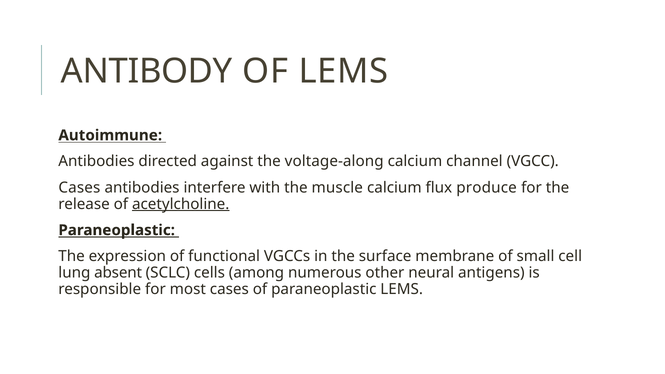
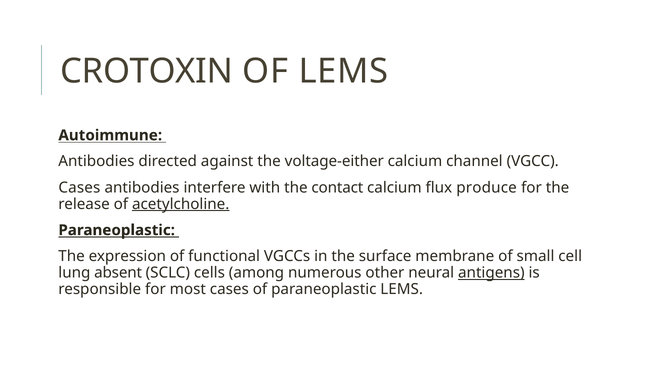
ANTIBODY: ANTIBODY -> CROTOXIN (147, 71)
voltage-along: voltage-along -> voltage-either (334, 161)
muscle: muscle -> contact (337, 188)
antigens underline: none -> present (491, 273)
